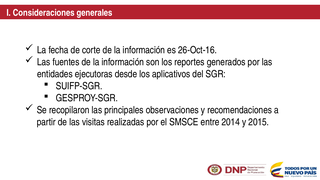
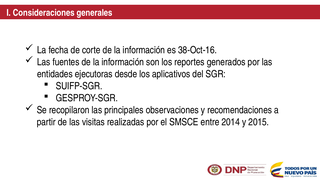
26-Oct-16: 26-Oct-16 -> 38-Oct-16 (198, 50)
